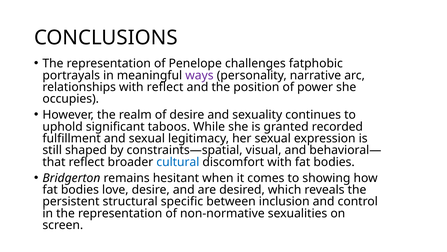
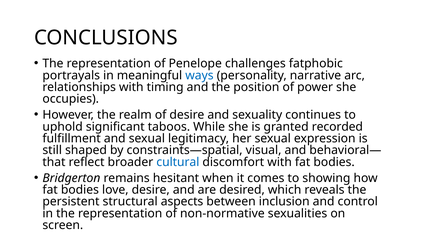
ways colour: purple -> blue (199, 75)
with reflect: reflect -> timing (165, 87)
specific: specific -> aspects (182, 201)
